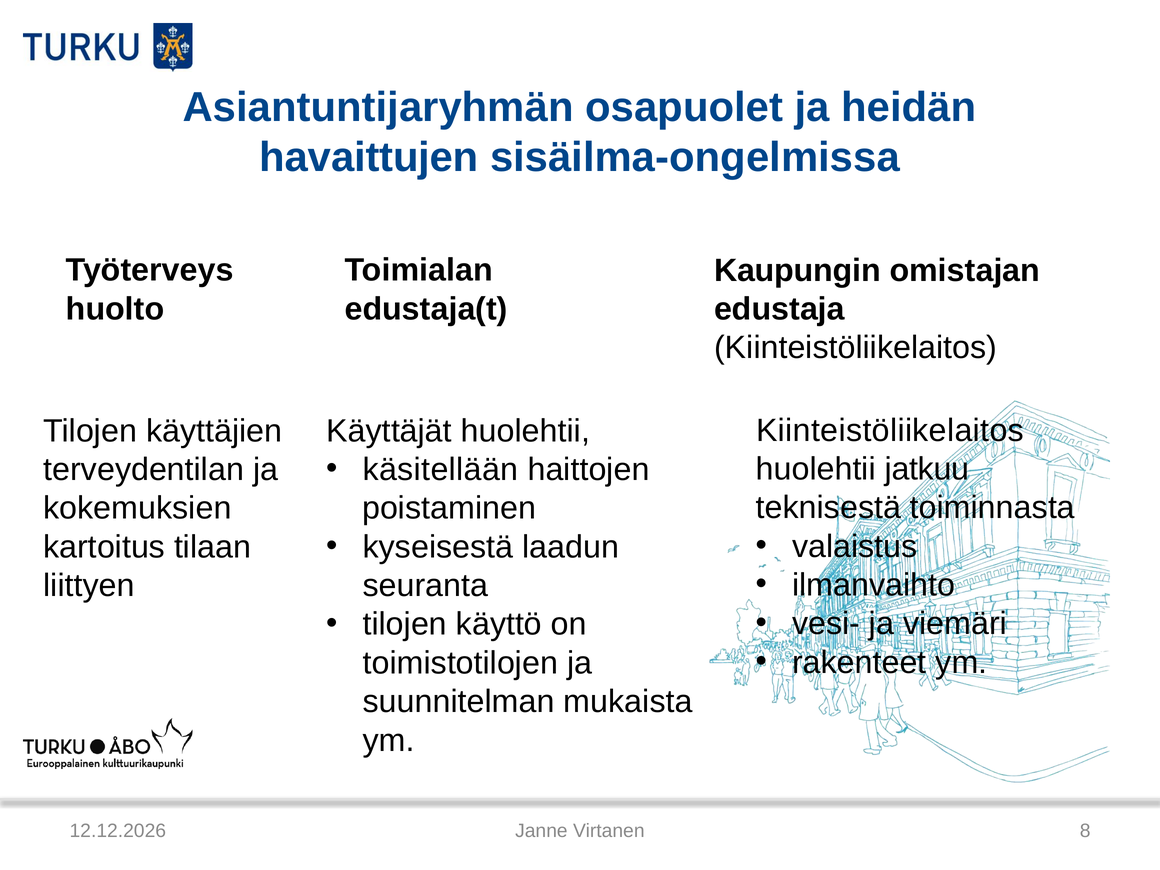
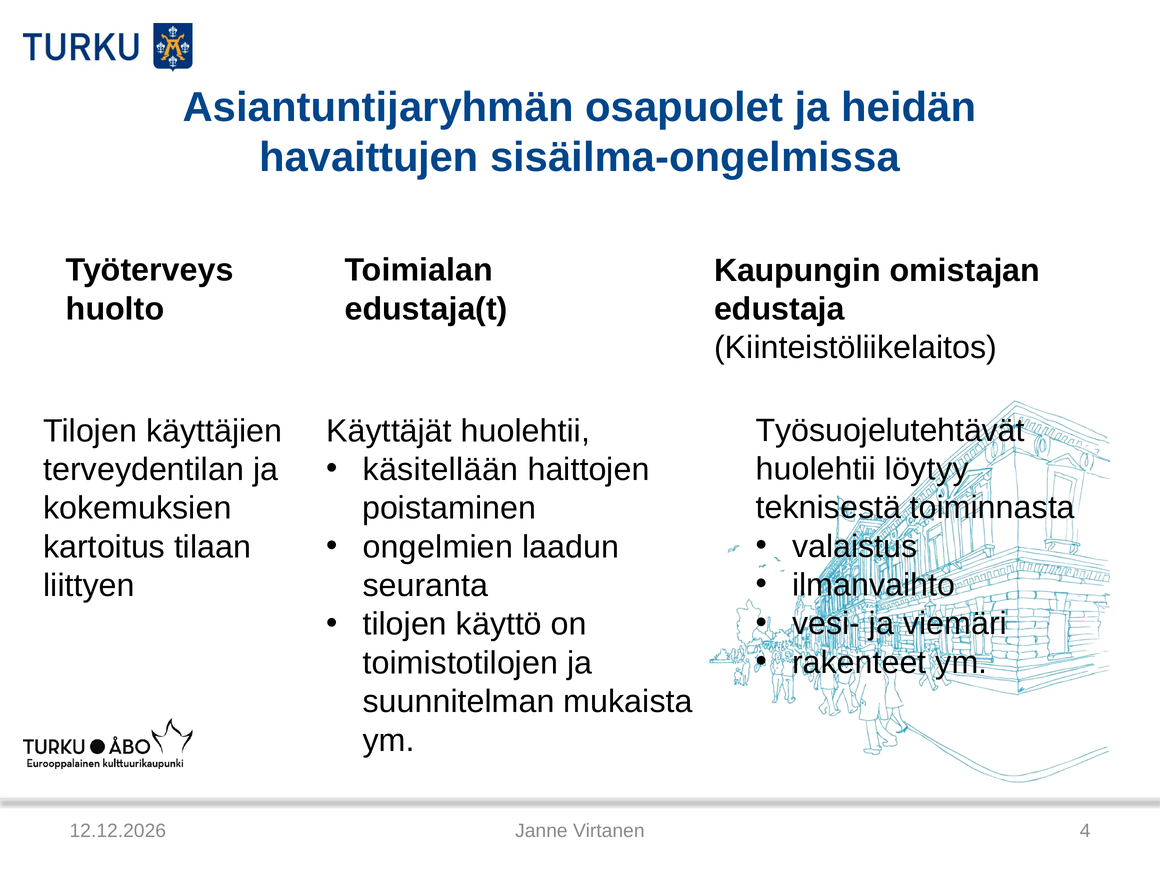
Kiinteistöliikelaitos: Kiinteistöliikelaitos -> Työsuojelutehtävät (890, 430)
jatkuu: jatkuu -> löytyy (927, 469)
kyseisestä: kyseisestä -> ongelmien (438, 547)
8: 8 -> 4 (1085, 831)
